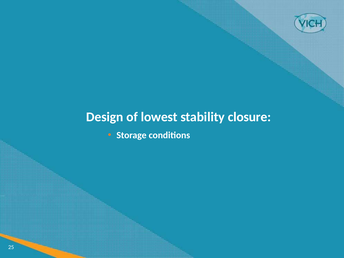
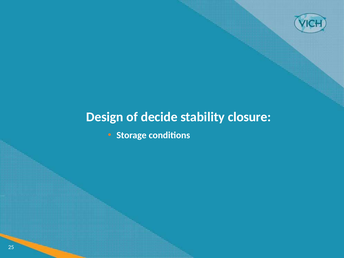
lowest: lowest -> decide (159, 117)
